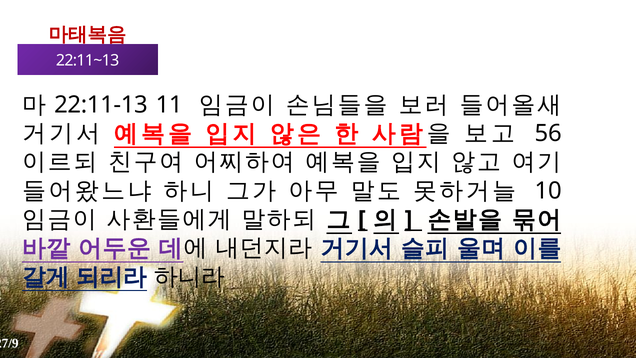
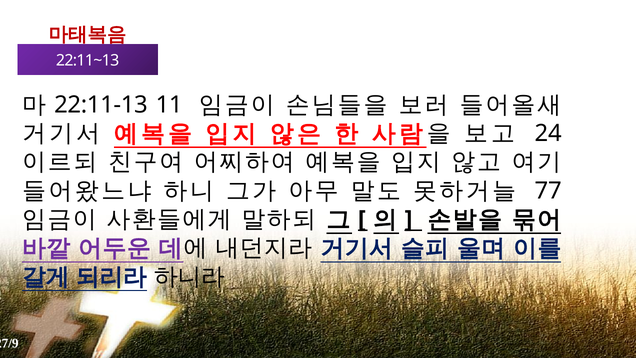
56: 56 -> 24 (548, 133)
10: 10 -> 77 (548, 191)
